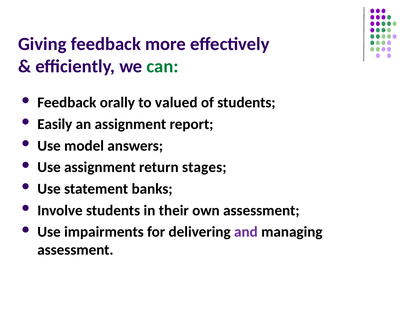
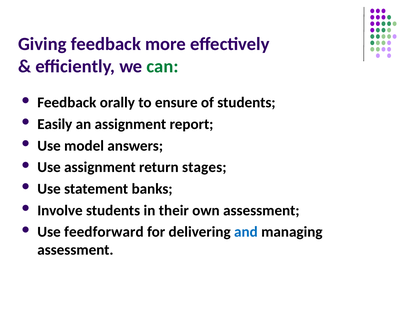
valued: valued -> ensure (176, 103)
impairments: impairments -> feedforward (104, 232)
and colour: purple -> blue (246, 232)
